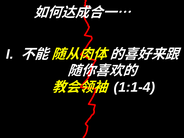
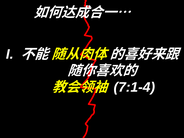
1:1-4: 1:1-4 -> 7:1-4 (134, 87)
